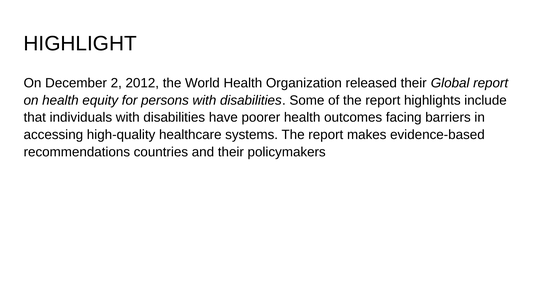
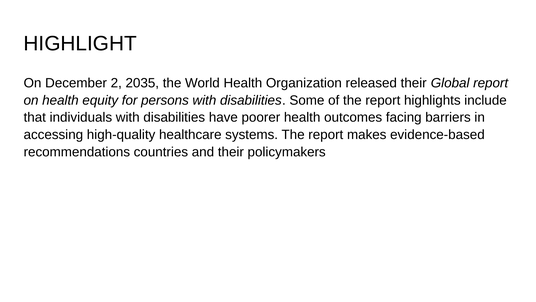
2012: 2012 -> 2035 (142, 83)
